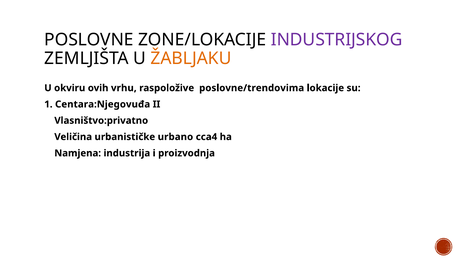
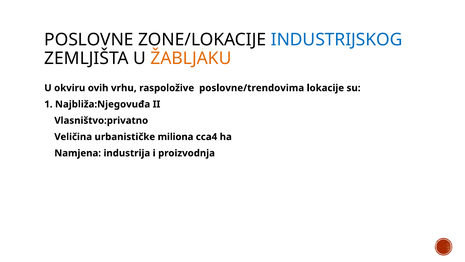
INDUSTRIJSKOG colour: purple -> blue (337, 40)
Centara:Njegovuđa: Centara:Njegovuđa -> Najbliža:Njegovuđa (103, 104)
urbano: urbano -> miliona (176, 137)
